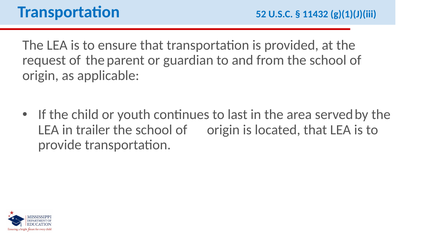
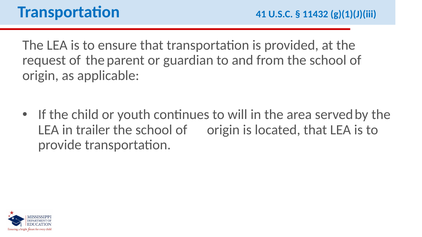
52: 52 -> 41 (261, 14)
last: last -> will (238, 115)
